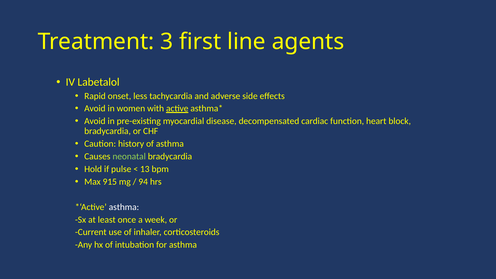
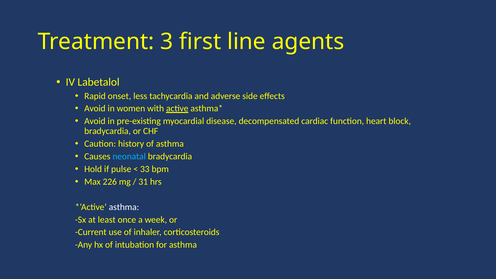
neonatal colour: light green -> light blue (129, 156)
13: 13 -> 33 (145, 169)
915: 915 -> 226 (110, 182)
94: 94 -> 31 (143, 182)
